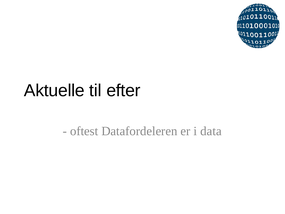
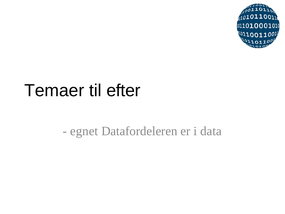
Aktuelle: Aktuelle -> Temaer (54, 91)
oftest: oftest -> egnet (84, 131)
